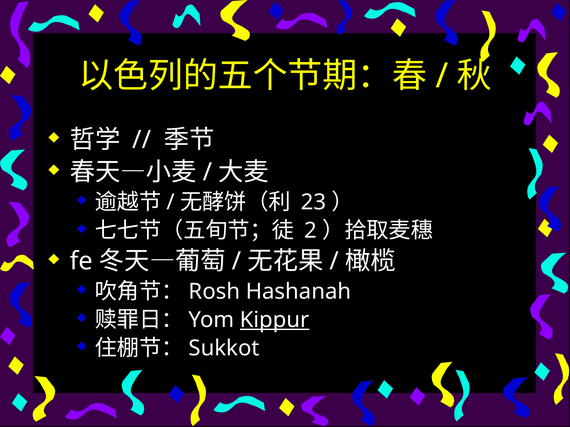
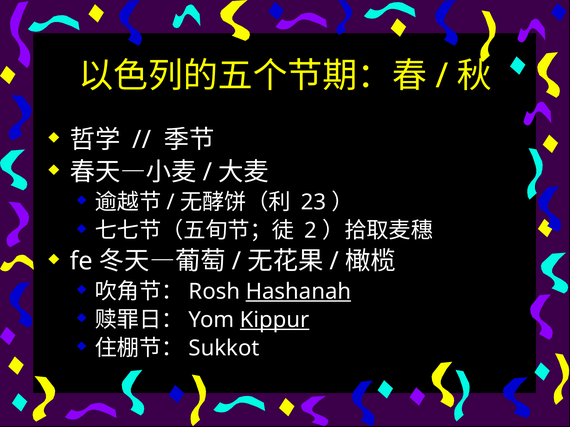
Hashanah underline: none -> present (298, 292)
